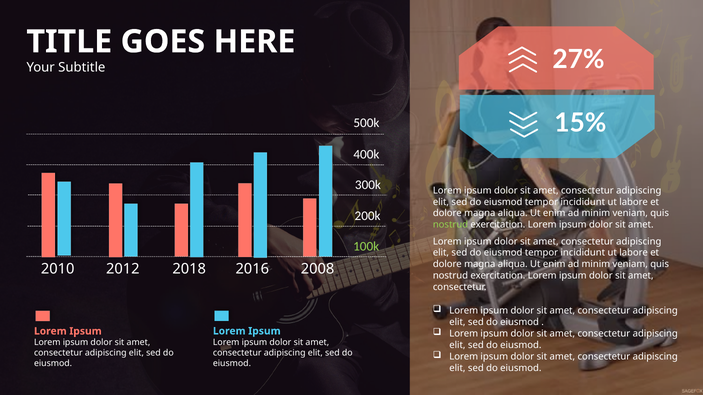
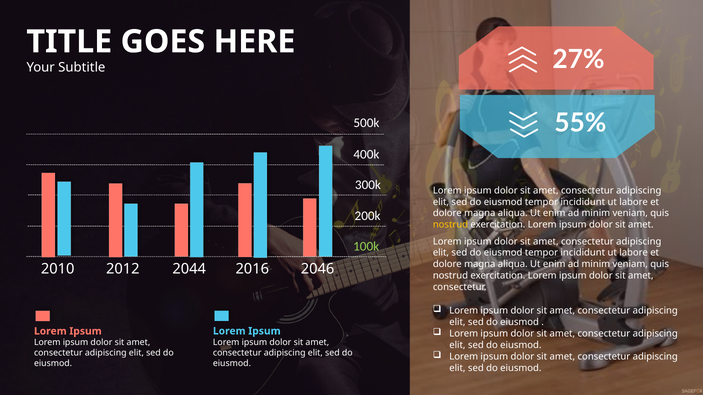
15%: 15% -> 55% (580, 123)
nostrud colour: light green -> yellow (450, 225)
2018: 2018 -> 2044 (189, 269)
2008: 2008 -> 2046 (318, 269)
